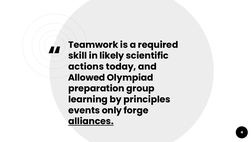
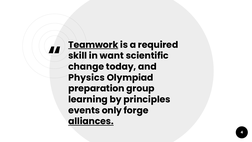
Teamwork underline: none -> present (93, 45)
likely: likely -> want (112, 56)
actions: actions -> change (86, 67)
Allowed: Allowed -> Physics (87, 77)
